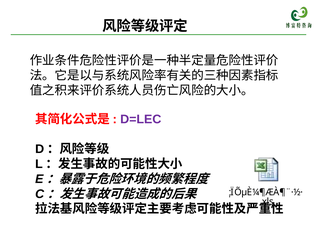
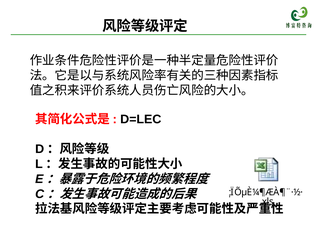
D=LEC colour: purple -> black (141, 119)
